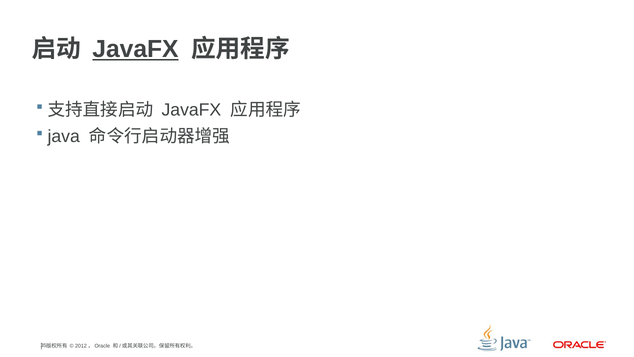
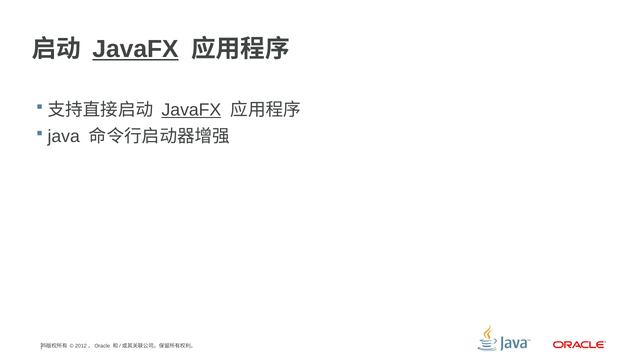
JavaFX underline: none -> present (191, 110)
